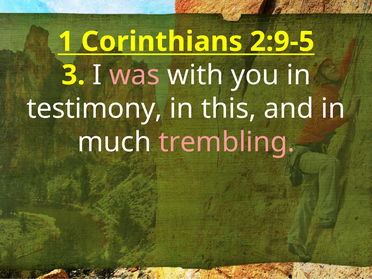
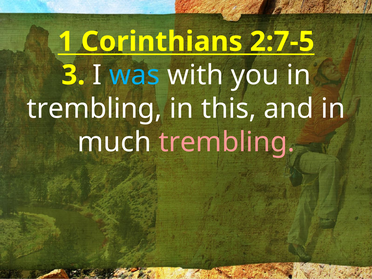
2:9-5: 2:9-5 -> 2:7-5 (282, 42)
was colour: pink -> light blue (135, 75)
testimony: testimony -> trembling (94, 109)
